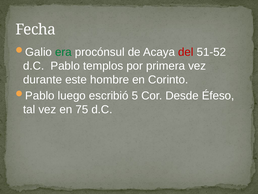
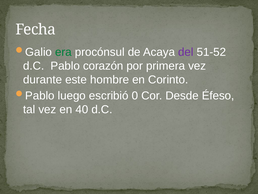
del colour: red -> purple (186, 52)
templos: templos -> corazón (103, 66)
5: 5 -> 0 (135, 95)
75: 75 -> 40 (82, 109)
